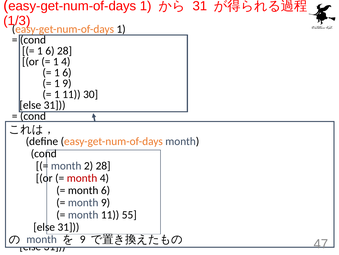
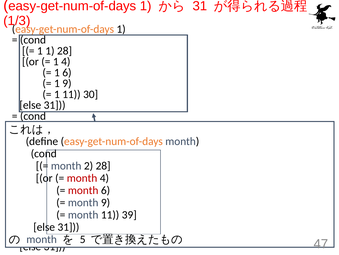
6: 6 -> 1 (50, 51)
month colour: black -> red (83, 190)
55: 55 -> 39 (129, 214)
9: 9 -> 5 (83, 239)
